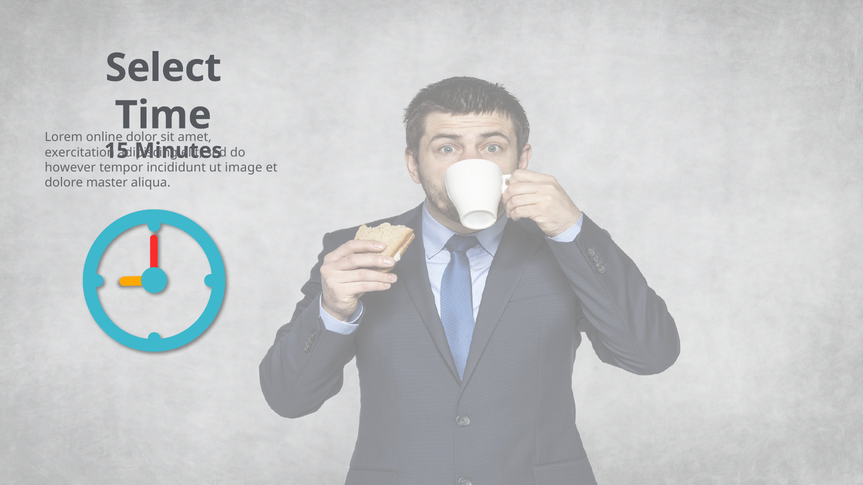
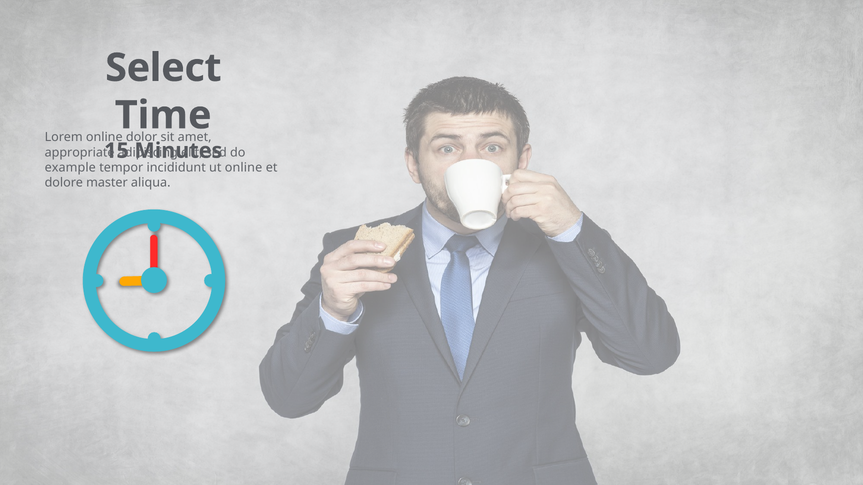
exercitation: exercitation -> appropriate (80, 153)
however: however -> example (70, 168)
image: image -> online (244, 168)
